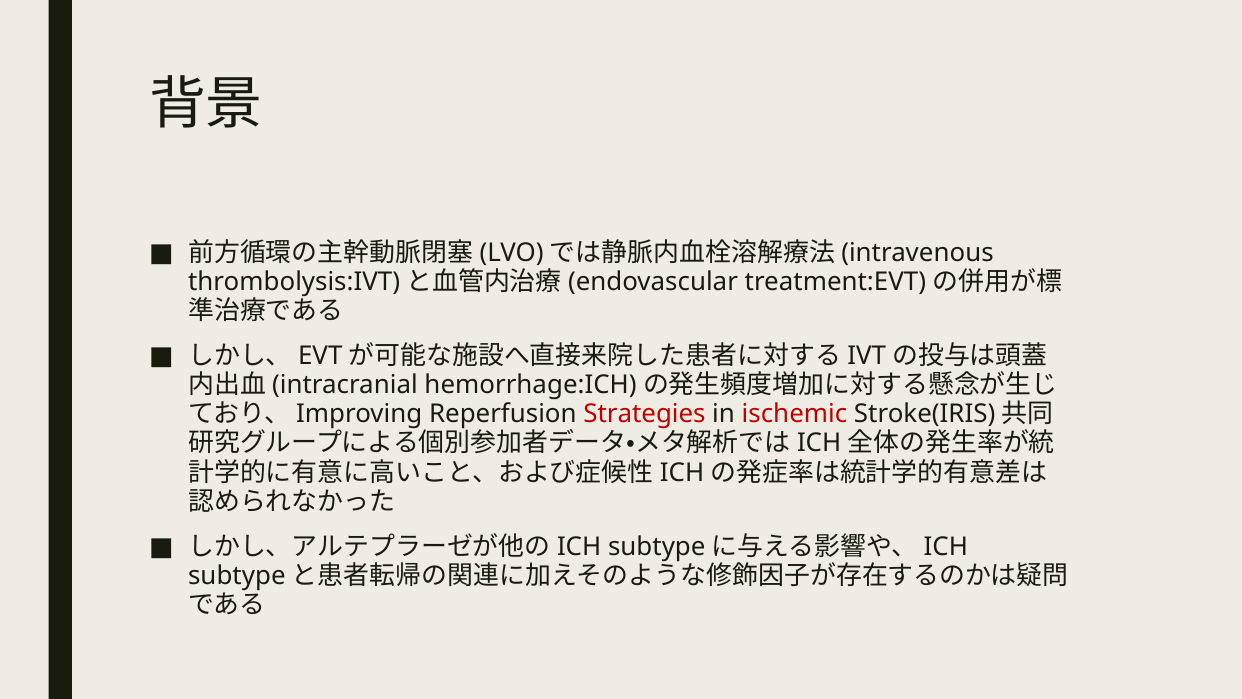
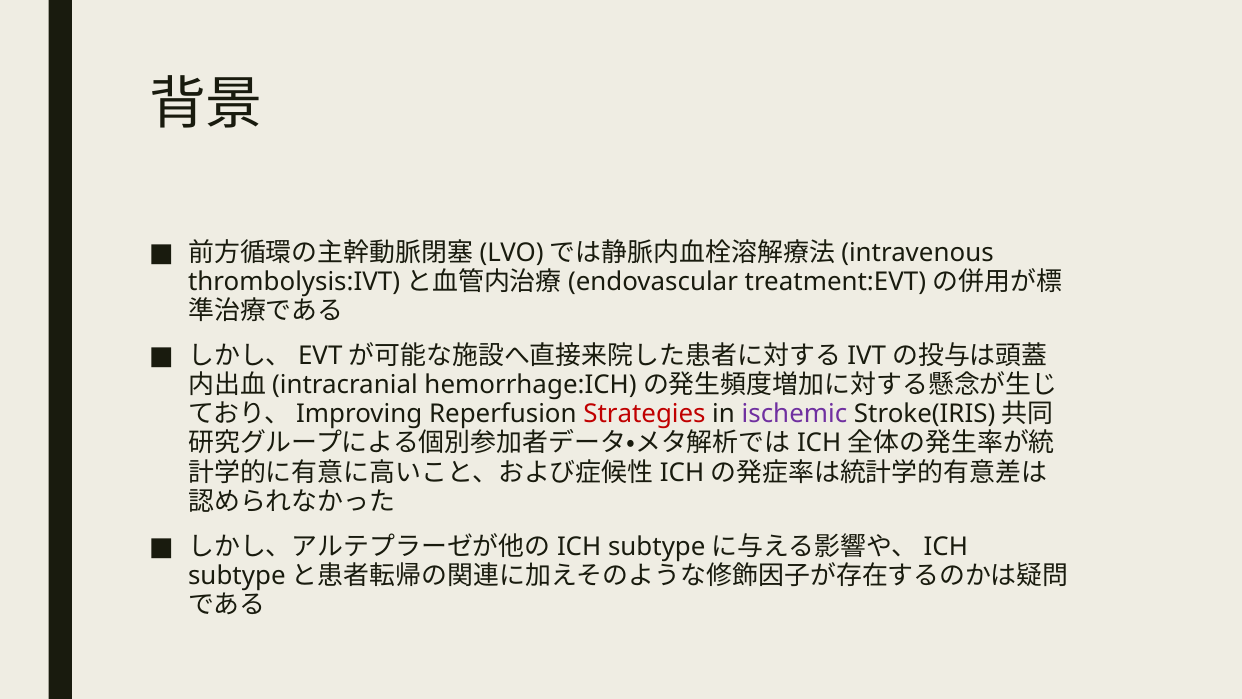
ischemic colour: red -> purple (794, 414)
